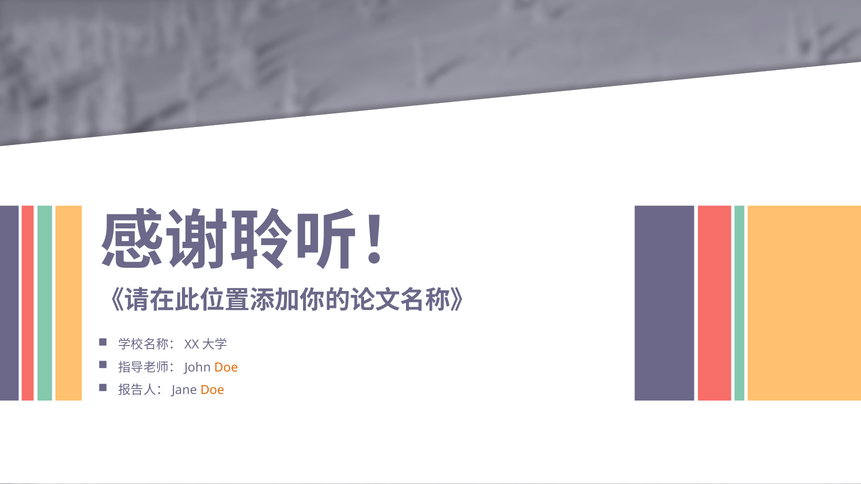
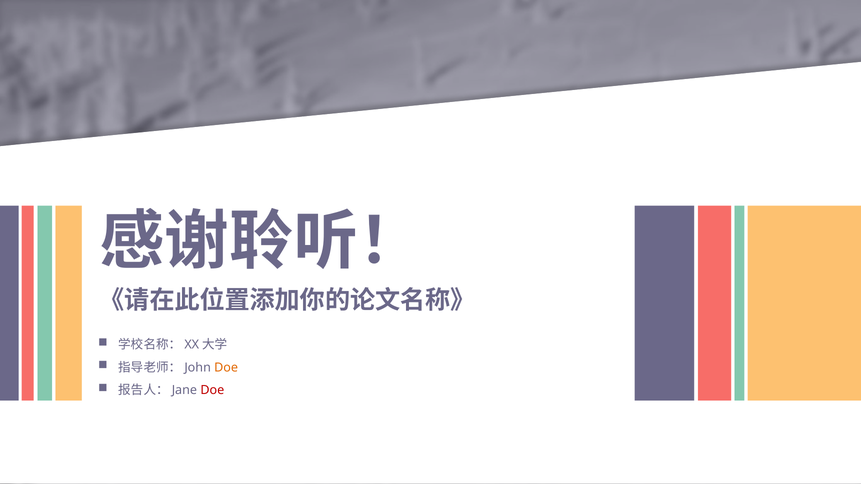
Doe colour: orange -> red (212, 390)
